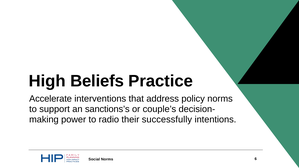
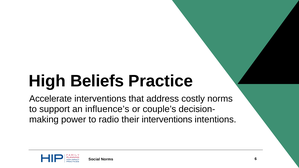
policy: policy -> costly (193, 99)
sanctions’s: sanctions’s -> influence’s (107, 109)
their successfully: successfully -> interventions (167, 120)
